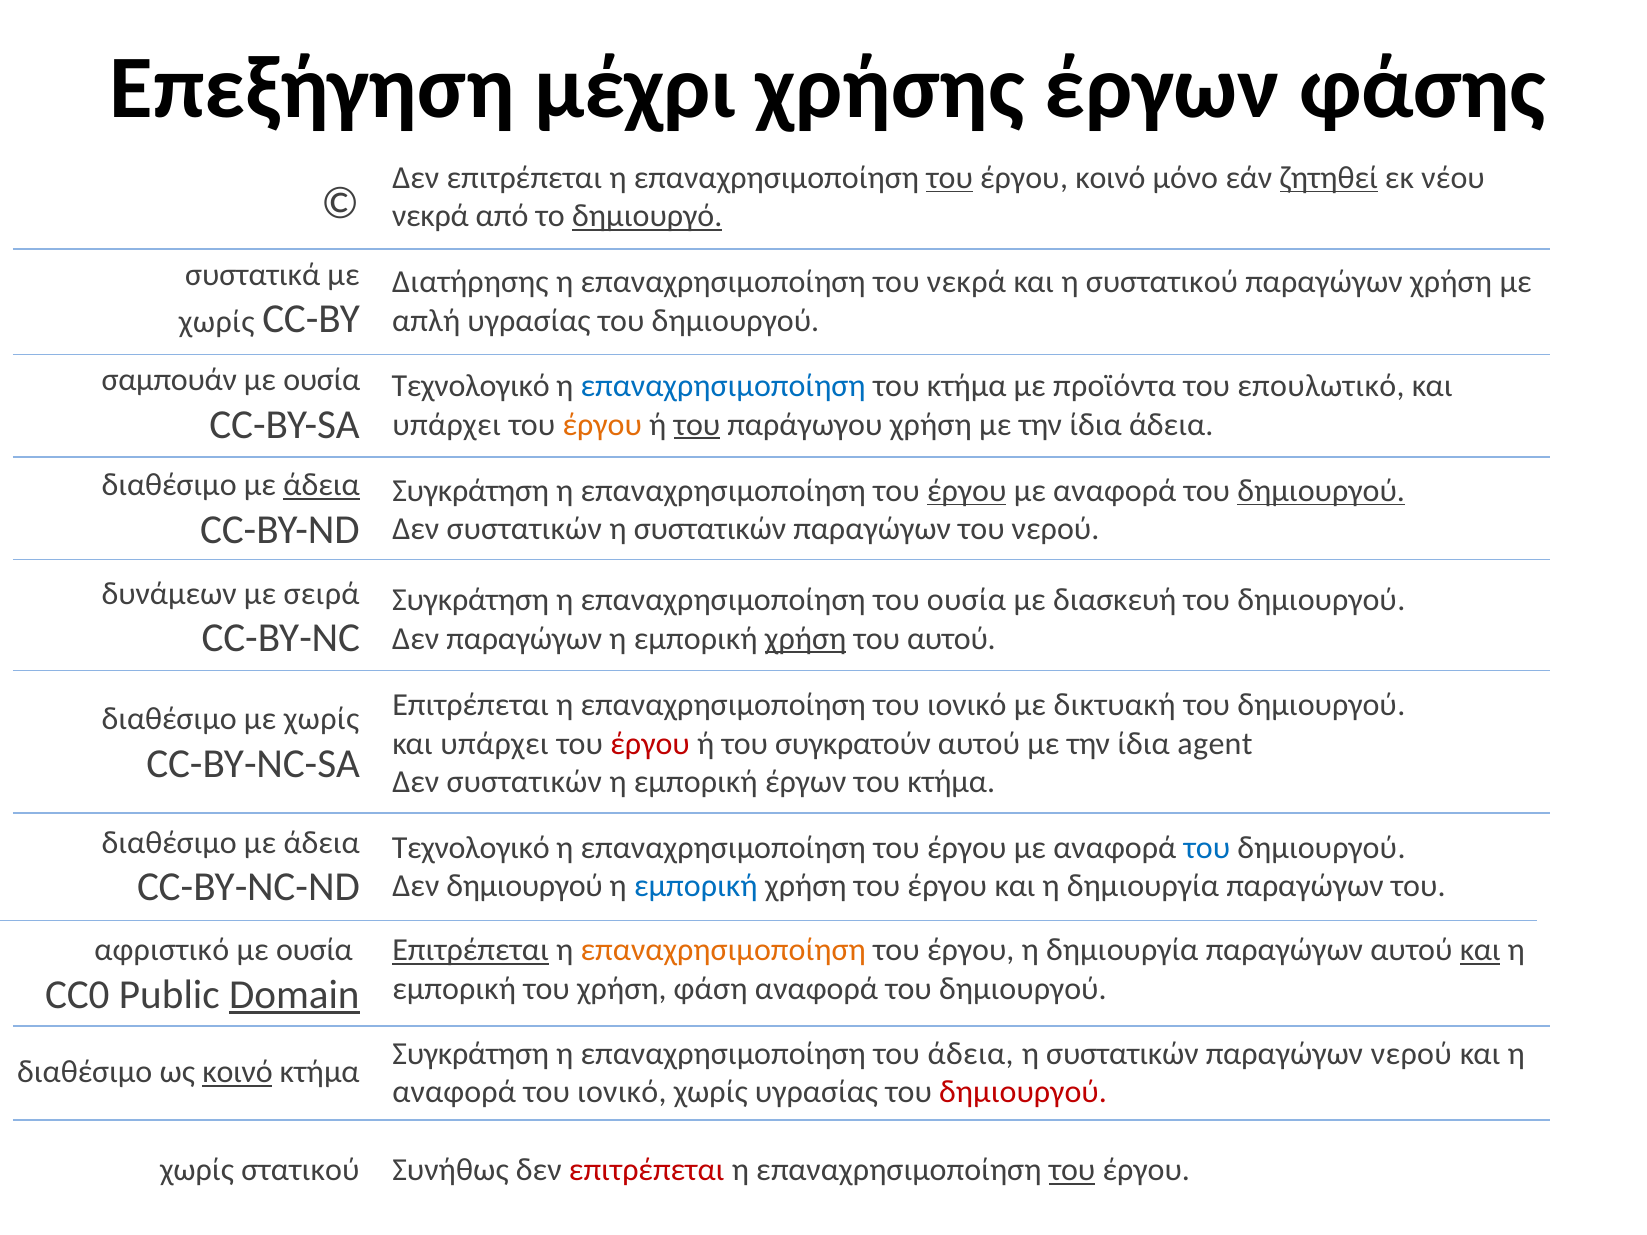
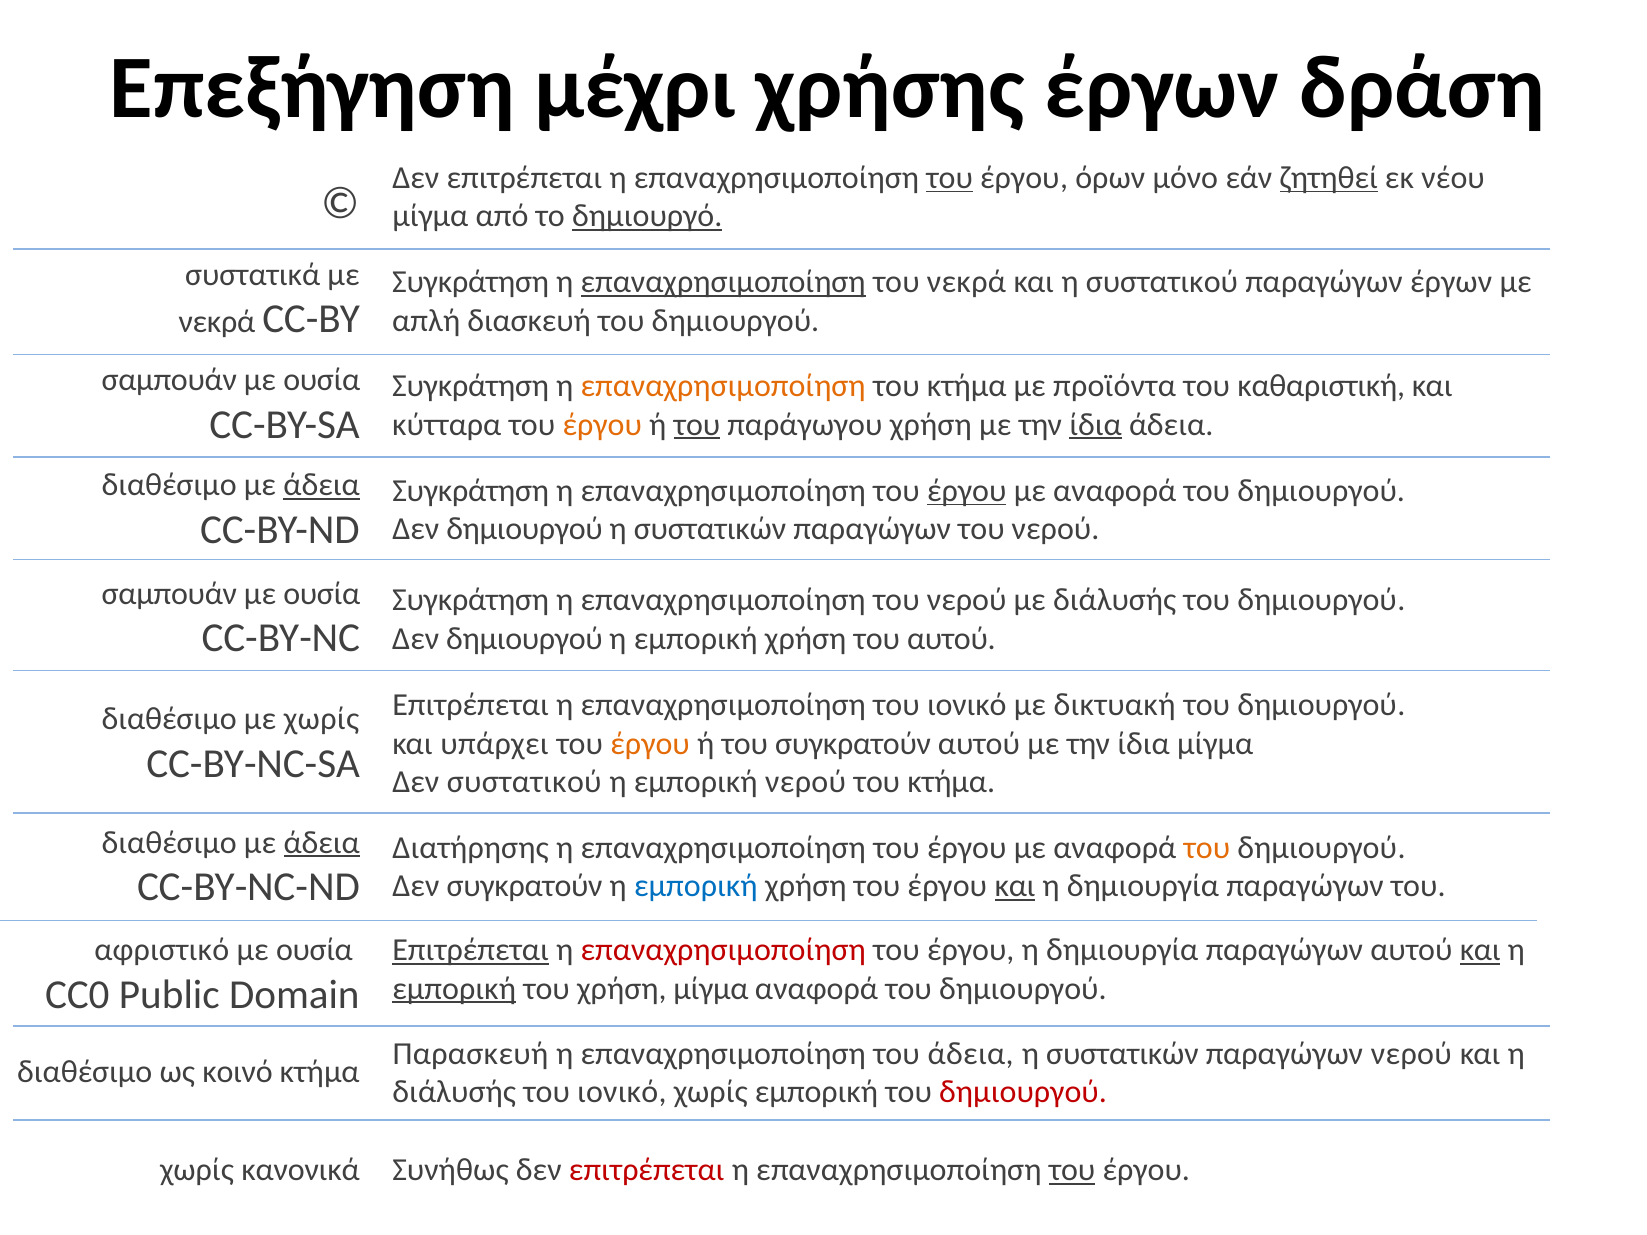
φάσης: φάσης -> δράση (1422, 88)
έργου κοινό: κοινό -> όρων (1110, 178)
νεκρά: νεκρά -> μίγμα (430, 216)
Διατήρησης: Διατήρησης -> Συγκράτηση (471, 282)
επαναχρησιμοποίηση underline: none -> present (723, 282)
παραγώγων χρήση: χρήση -> έργων (1451, 282)
απλή υγρασίας: υγρασίας -> διασκευή (529, 321)
χωρίς: χωρίς -> νεκρά (217, 322)
Τεχνολογικό: Τεχνολογικό -> Συγκράτηση (471, 386)
επαναχρησιμοποίηση colour: blue -> orange (723, 386)
επουλωτικό: επουλωτικό -> καθαριστική (1321, 386)
υπάρχει: υπάρχει -> κύτταρα (447, 425)
ίδια underline: none -> present (1096, 425)
δημιουργού underline: present -> none (1321, 491)
συστατικών: συστατικών -> δημιουργού (525, 529)
δυνάμεων: δυνάμεων -> σαμπουάν (169, 594)
σειρά: σειρά -> ουσία (322, 594)
επαναχρησιμοποίηση του ουσία: ουσία -> νερού (967, 600)
με διασκευή: διασκευή -> διάλυσής (1115, 600)
παραγώγων: παραγώγων -> δημιουργού (524, 639)
χρήση underline: present -> none (806, 639)
έργου colour: red -> orange (650, 744)
ίδια agent: agent -> μίγμα (1215, 744)
συστατικών: συστατικών -> συστατικού (524, 782)
εμπορική έργων: έργων -> νερού (806, 782)
άδεια underline: none -> present (322, 843)
Τεχνολογικό: Τεχνολογικό -> Διατήρησης (471, 848)
του colour: blue -> orange (1207, 848)
Δεν δημιουργού: δημιουργού -> συγκρατούν (525, 887)
και underline: none -> present (1015, 887)
επαναχρησιμοποίηση colour: orange -> red (723, 950)
εμπορική underline: none -> present (454, 989)
χρήση φάση: φάση -> μίγμα (711, 989)
Domain underline: present -> none (294, 995)
Συγκράτηση: Συγκράτηση -> Παρασκευή (470, 1054)
κοινό underline: present -> none (237, 1073)
αναφορά: αναφορά -> διάλυσής (454, 1092)
χωρίς υγρασίας: υγρασίας -> εμπορική (817, 1092)
στατικού: στατικού -> κανονικά (301, 1171)
